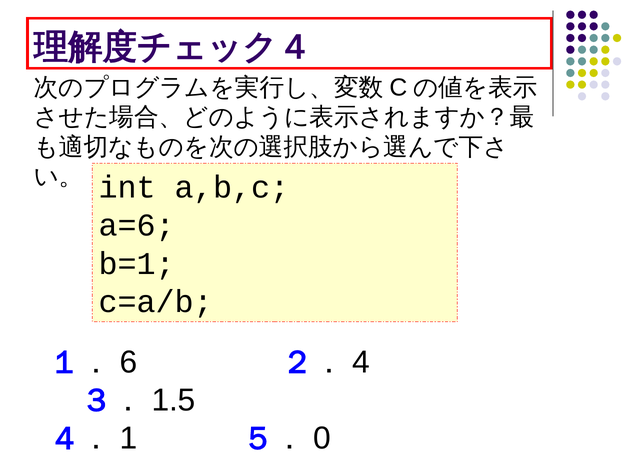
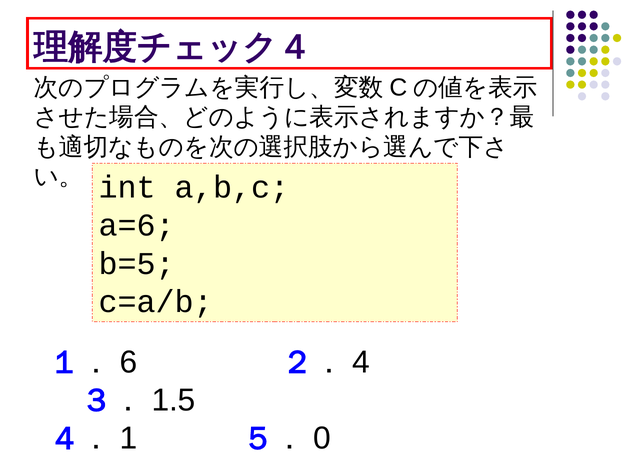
b=1: b=1 -> b=5 (137, 264)
